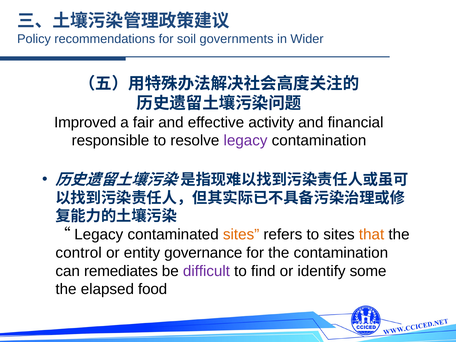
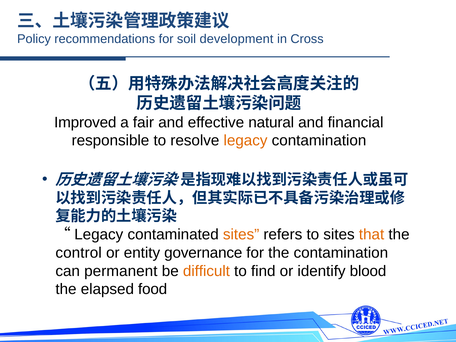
governments: governments -> development (237, 39)
Wider: Wider -> Cross (307, 39)
activity: activity -> natural (271, 122)
legacy colour: purple -> orange (246, 141)
remediates: remediates -> permanent (121, 271)
difficult colour: purple -> orange (206, 271)
some: some -> blood (368, 271)
